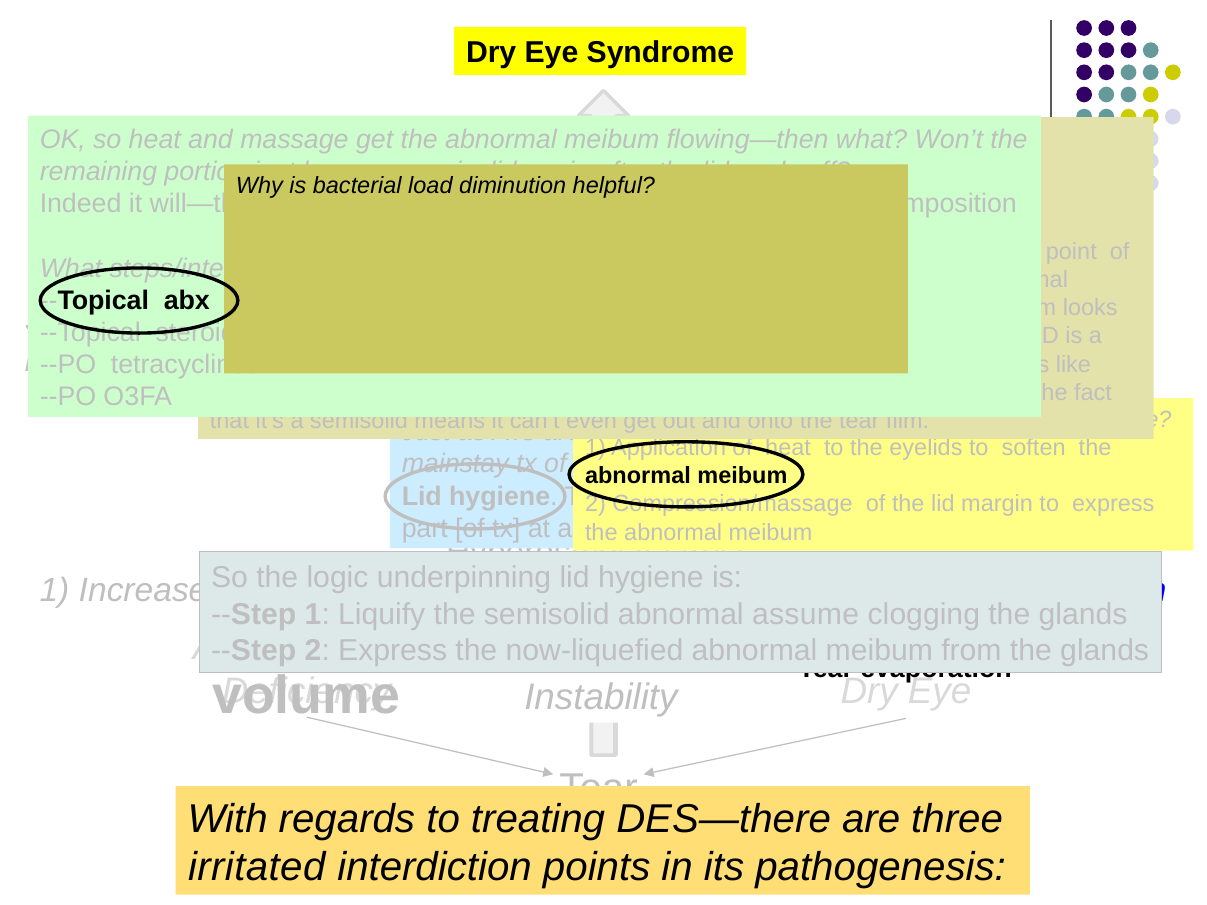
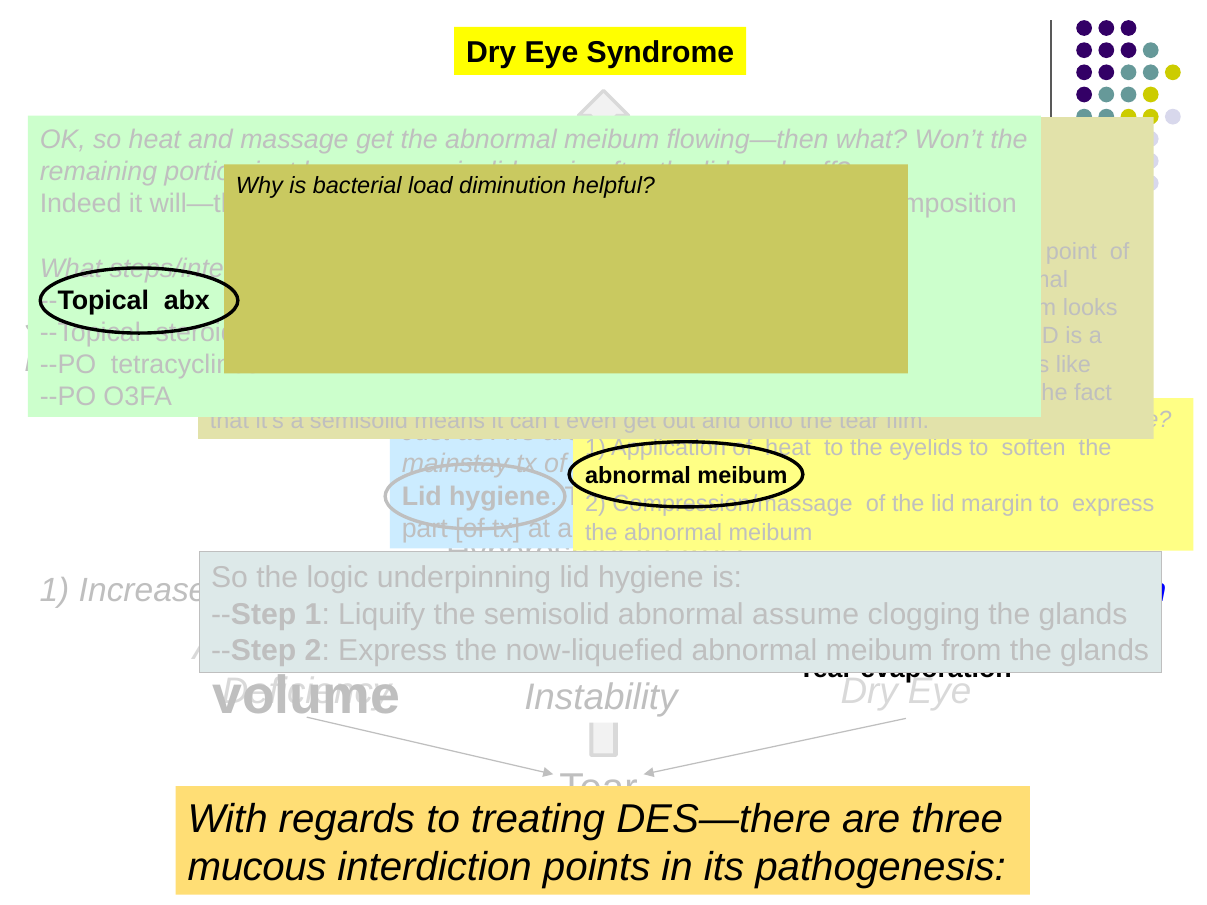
irritated: irritated -> mucous (257, 868)
